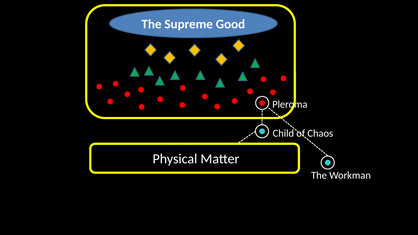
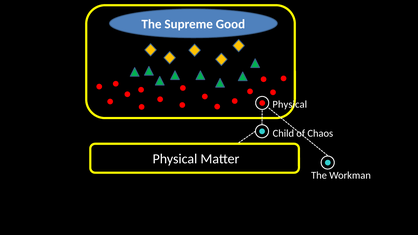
Pleroma: Pleroma -> Physical (290, 105)
